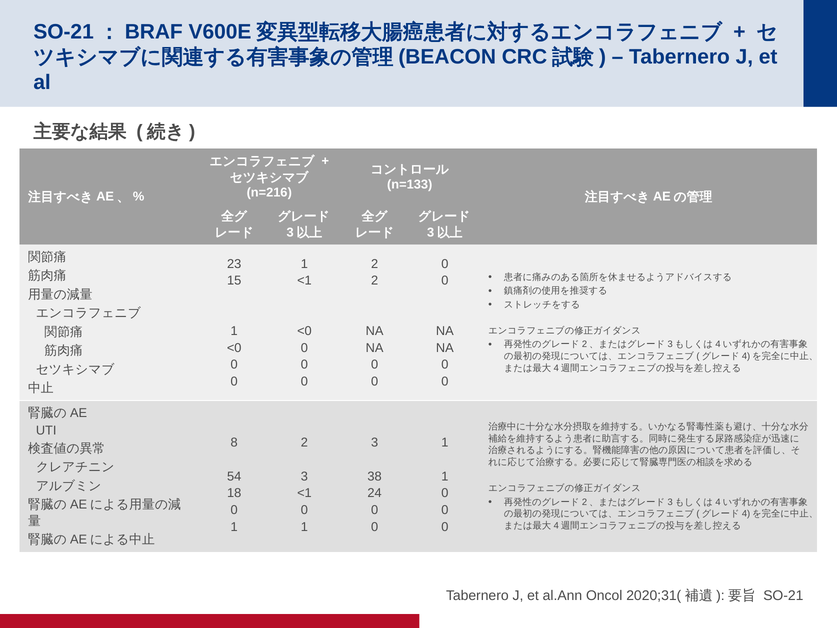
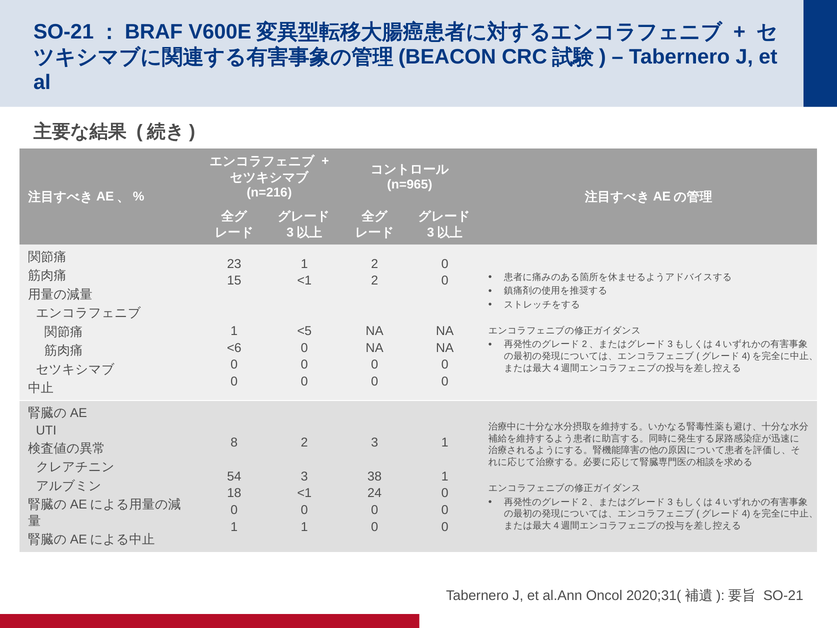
n=133: n=133 -> n=965 (410, 185)
<0: <0 -> <5 (304, 331)
<0: <0 -> <6 (234, 348)
